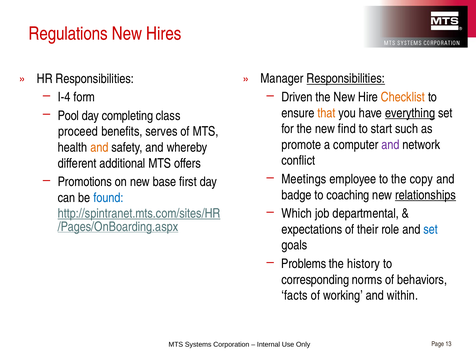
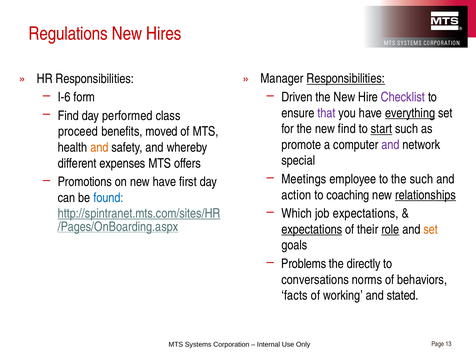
Checklist colour: orange -> purple (403, 97)
I-4: I-4 -> I-6 (64, 97)
that colour: orange -> purple (327, 113)
Pool: Pool -> Find (68, 116)
completing: completing -> performed (127, 116)
start underline: none -> present (381, 129)
serves: serves -> moved (162, 132)
conflict: conflict -> special (298, 161)
additional: additional -> expenses (123, 163)
the copy: copy -> such (421, 179)
new base: base -> have (165, 182)
badge: badge -> action (296, 195)
job departmental: departmental -> expectations (366, 214)
expectations underline: none -> present (312, 229)
role underline: none -> present (390, 229)
set colour: blue -> orange (431, 229)
history: history -> directly (364, 264)
corresponding: corresponding -> conversations (315, 280)
within: within -> stated (403, 296)
